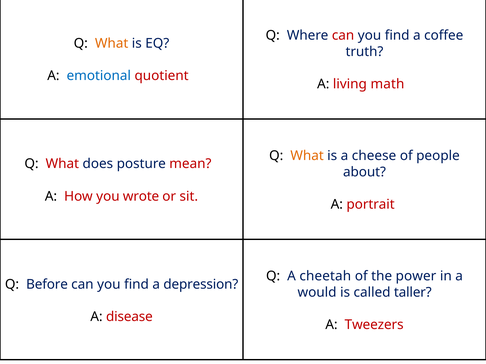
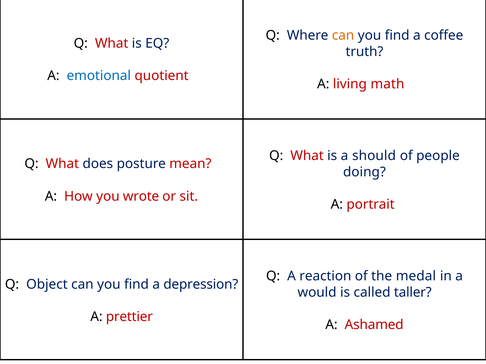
can colour: red -> orange (343, 35)
What colour: orange -> red (112, 44)
What colour: orange -> red (307, 156)
cheese: cheese -> should (374, 156)
about: about -> doing (364, 172)
cheetah: cheetah -> reaction (325, 277)
power: power -> medal (416, 277)
Before: Before -> Object (47, 285)
disease: disease -> prettier (129, 317)
Tweezers: Tweezers -> Ashamed (374, 325)
